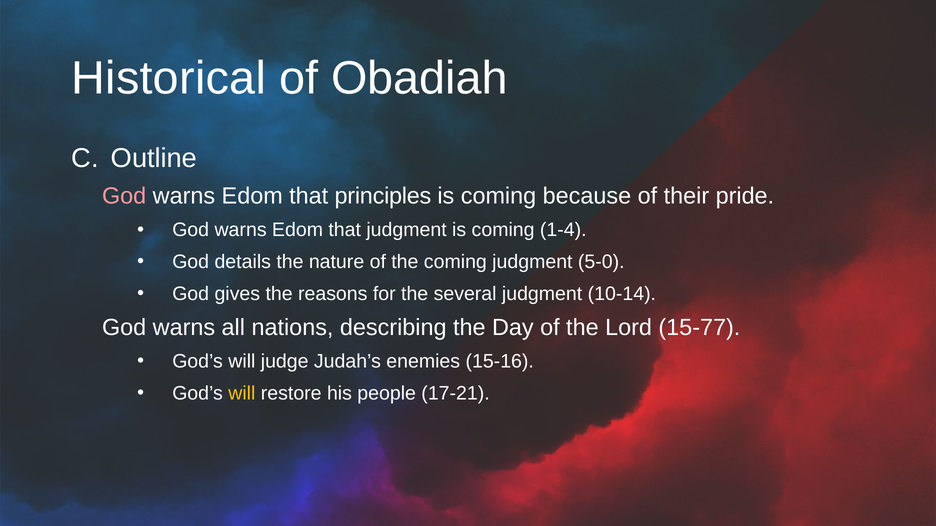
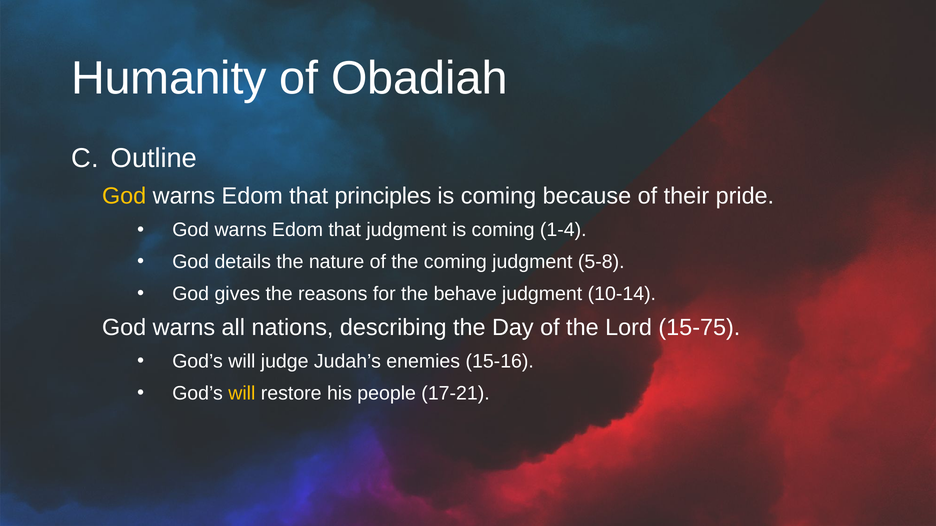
Historical: Historical -> Humanity (169, 79)
God colour: pink -> yellow (124, 196)
5-0: 5-0 -> 5-8 (601, 262)
several: several -> behave (465, 294)
15-77: 15-77 -> 15-75 (699, 328)
